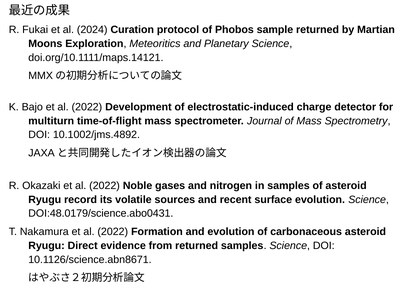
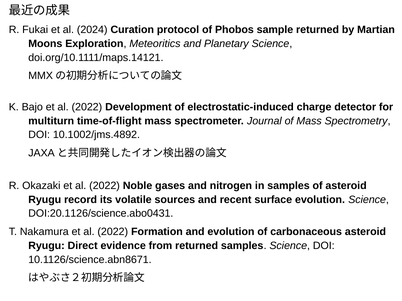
DOI:48.0179/science.abo0431: DOI:48.0179/science.abo0431 -> DOI:20.1126/science.abo0431 (101, 214)
